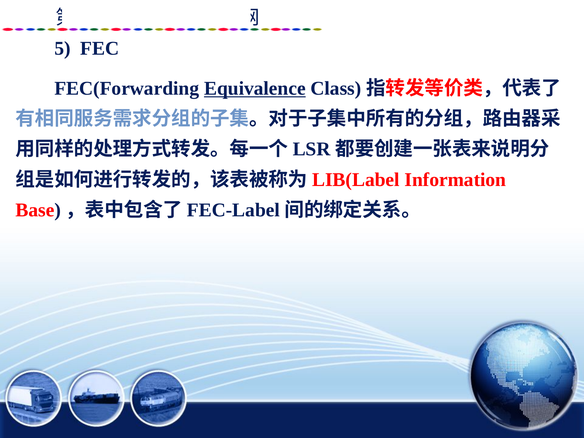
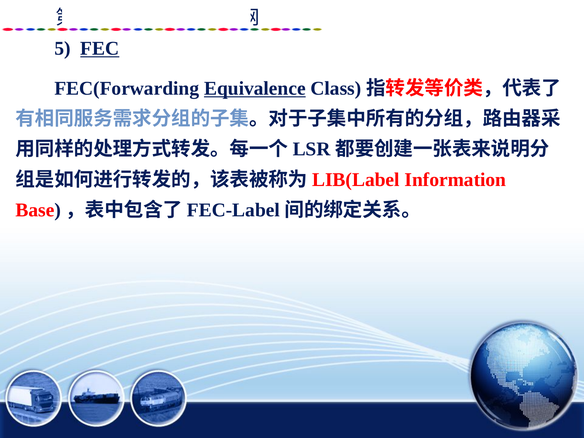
FEC underline: none -> present (100, 48)
